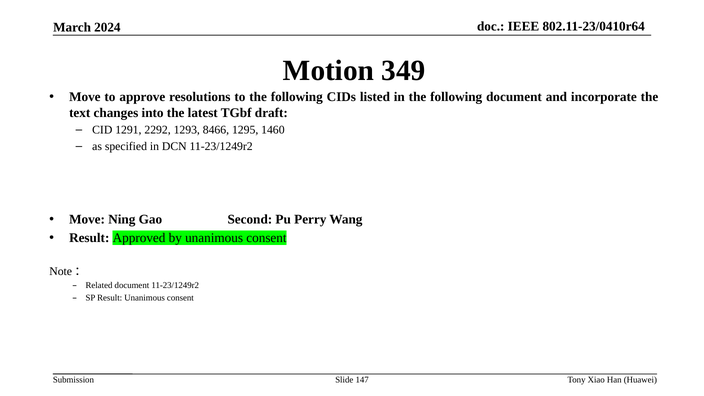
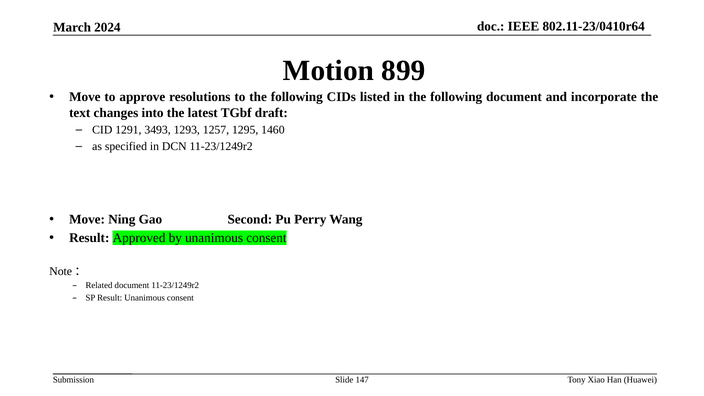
349: 349 -> 899 (403, 71)
2292: 2292 -> 3493 (158, 130)
8466: 8466 -> 1257 (216, 130)
